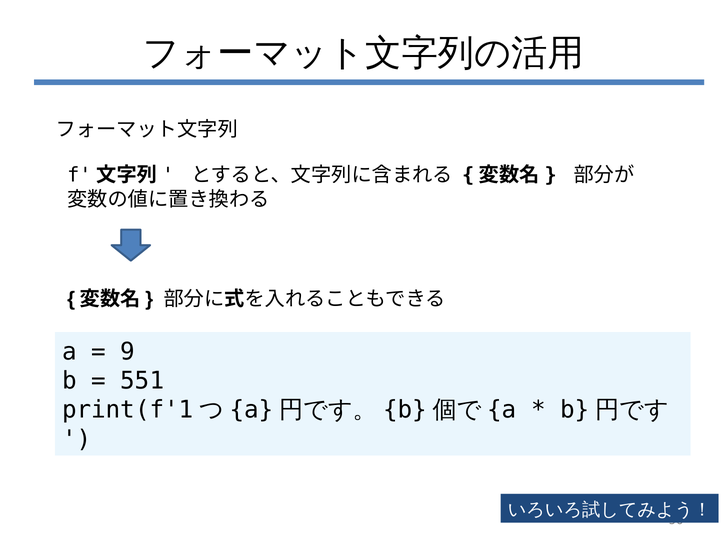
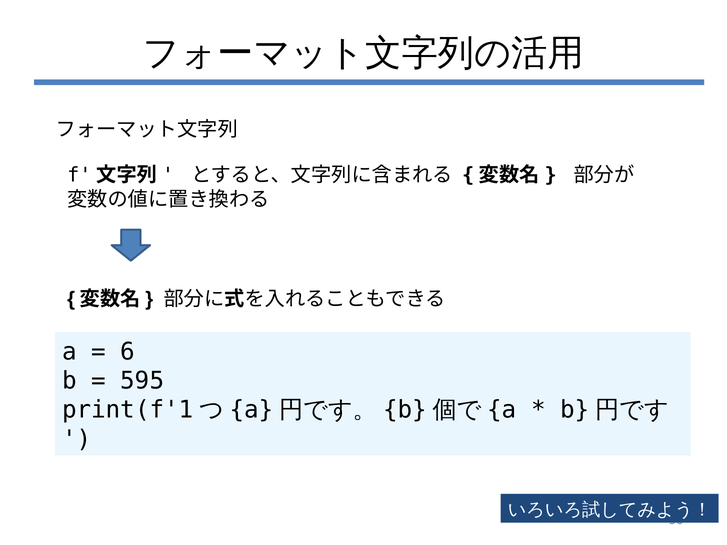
9: 9 -> 6 (128, 352)
551: 551 -> 595 (142, 381)
